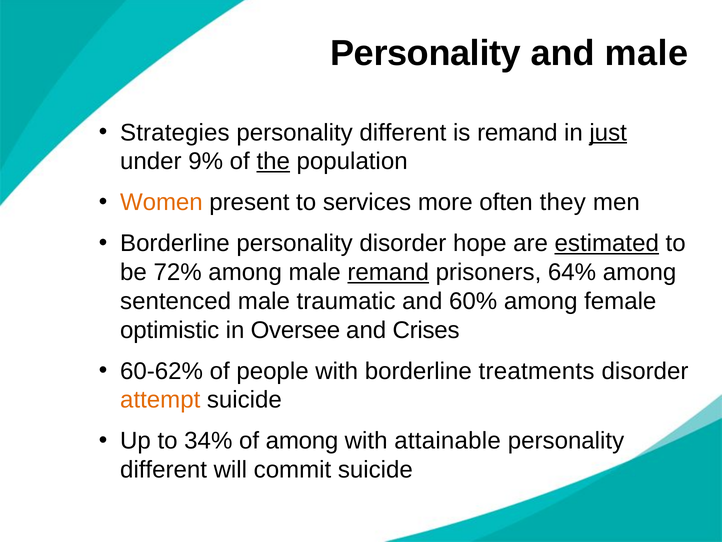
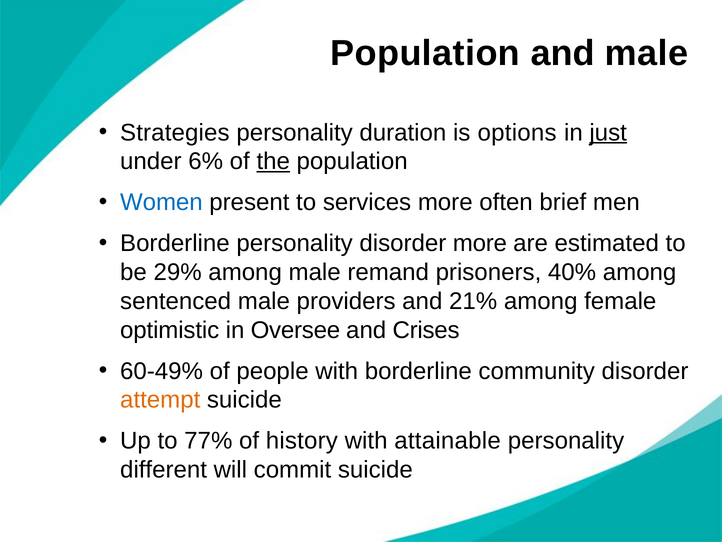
Personality: Personality -> Population (425, 53)
different: different -> duration (403, 132)
is remand: remand -> options (517, 132)
9%: 9% -> 6% (206, 161)
Women colour: orange -> blue (161, 202)
they: they -> brief (563, 202)
disorder hope: hope -> more (480, 243)
estimated underline: present -> none (607, 243)
72%: 72% -> 29% (178, 272)
remand underline: present -> none (388, 272)
64%: 64% -> 40% (572, 272)
traumatic: traumatic -> providers (346, 301)
60%: 60% -> 21% (473, 301)
60-62%: 60-62% -> 60-49% (162, 371)
treatments: treatments -> community (537, 371)
34%: 34% -> 77% (208, 440)
of among: among -> history (302, 440)
